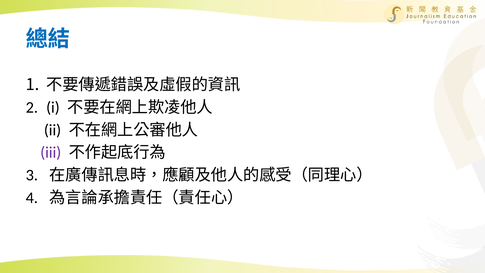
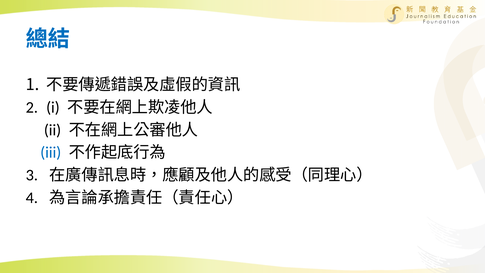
iii colour: purple -> blue (51, 153)
